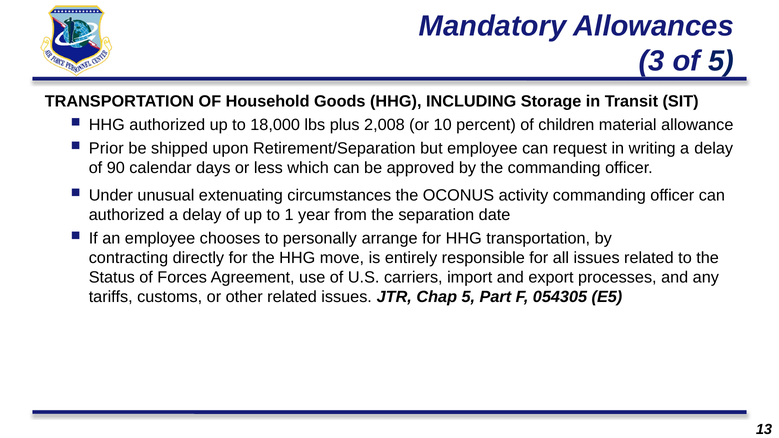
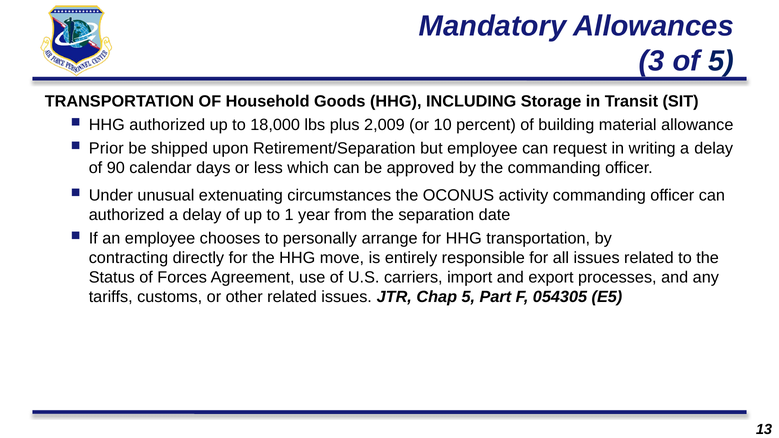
2,008: 2,008 -> 2,009 (384, 125)
children: children -> building (566, 125)
